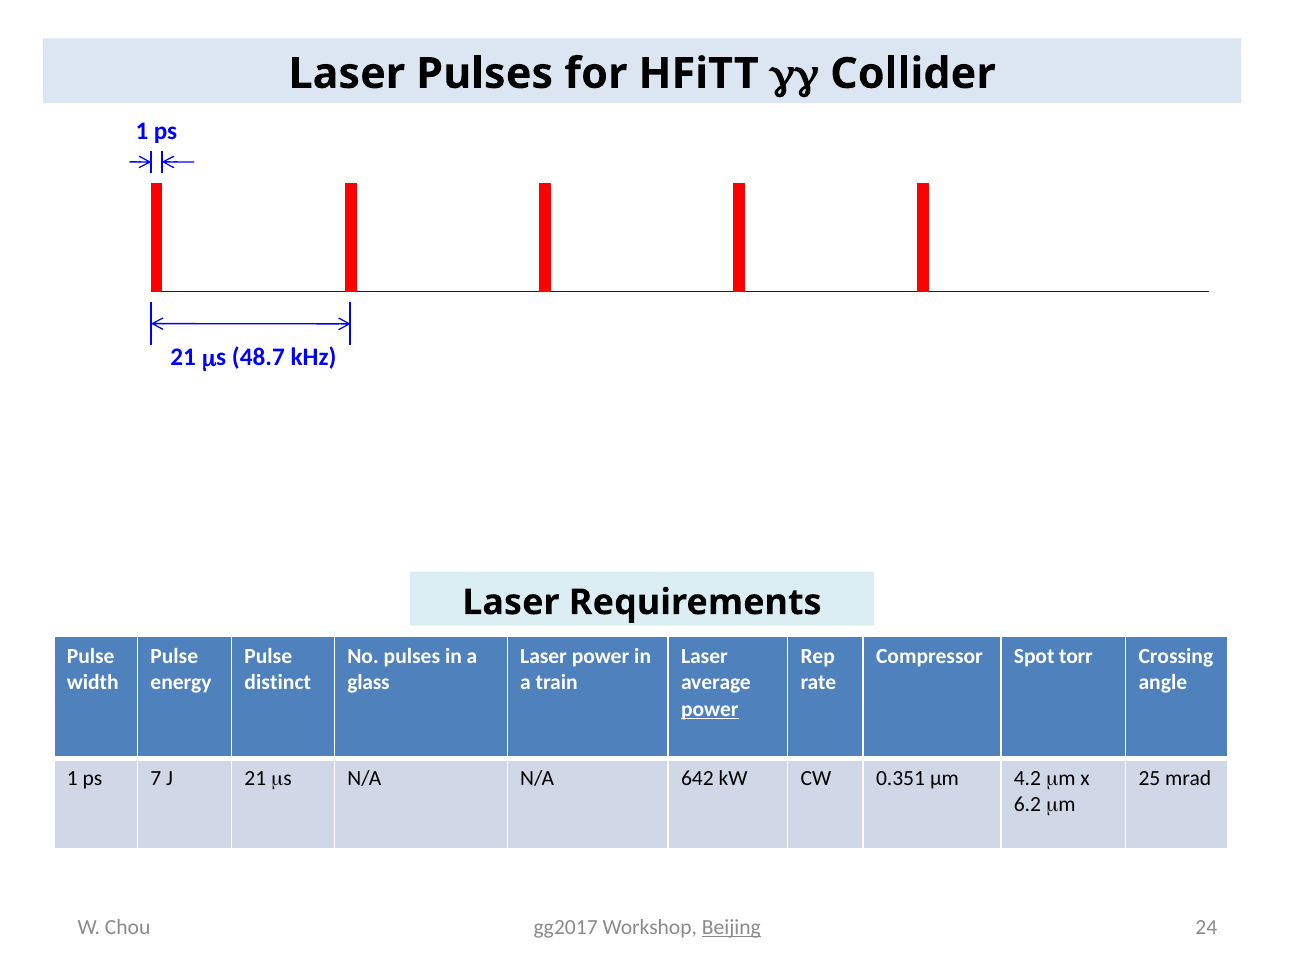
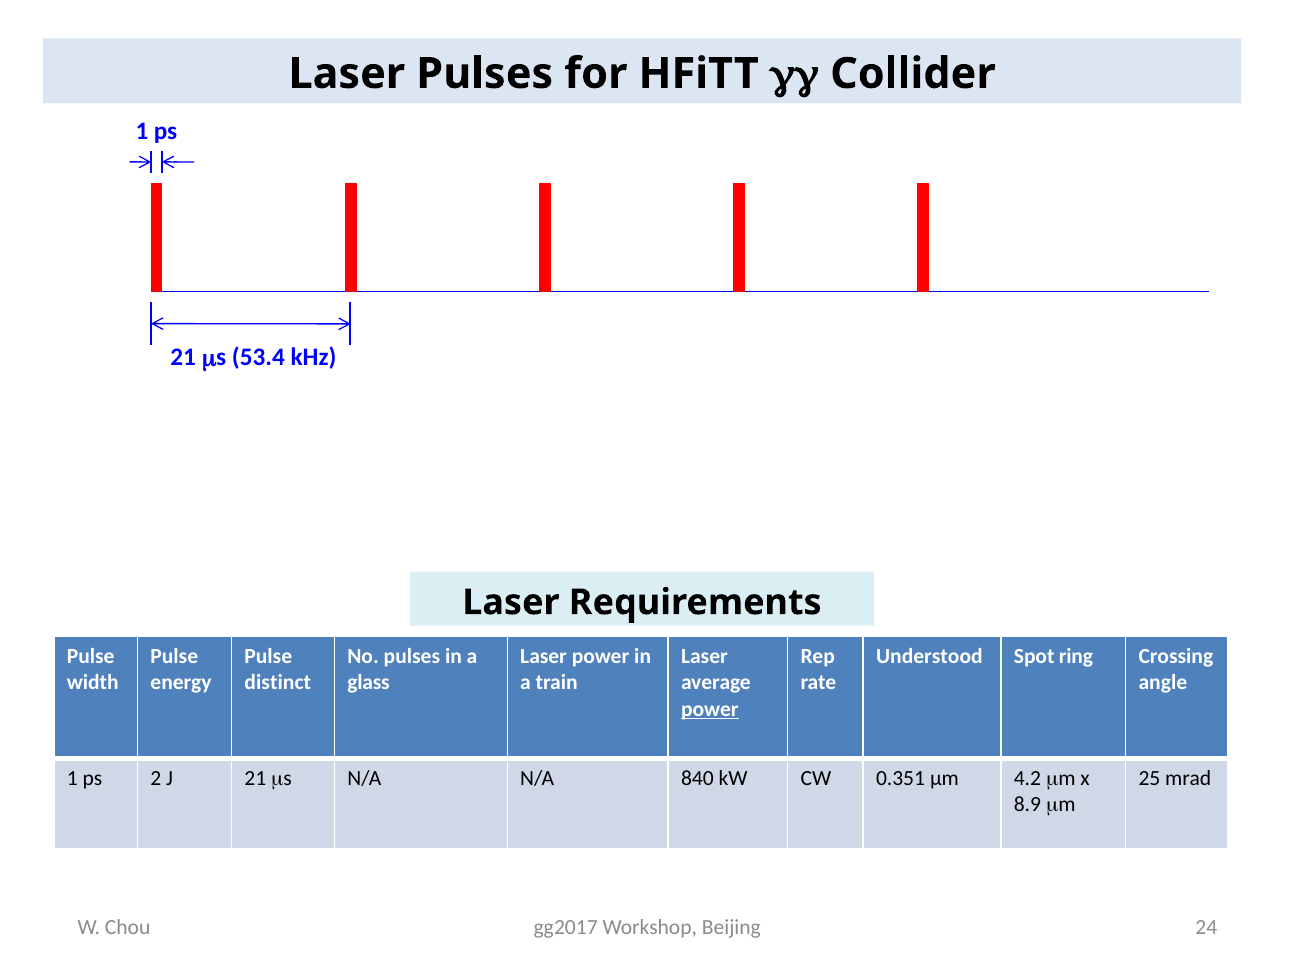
48.7: 48.7 -> 53.4 (258, 357)
Compressor: Compressor -> Understood (929, 657)
torr: torr -> ring (1076, 657)
7: 7 -> 2 (156, 779)
642: 642 -> 840 (697, 779)
6.2: 6.2 -> 8.9 (1027, 805)
Beijing underline: present -> none (731, 927)
